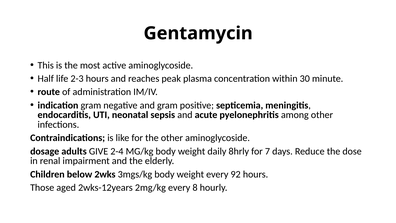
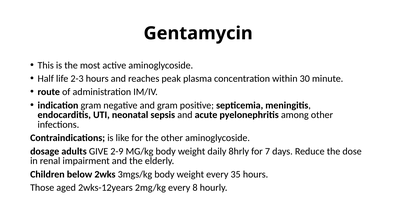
2-4: 2-4 -> 2-9 (117, 151)
92: 92 -> 35 (236, 174)
